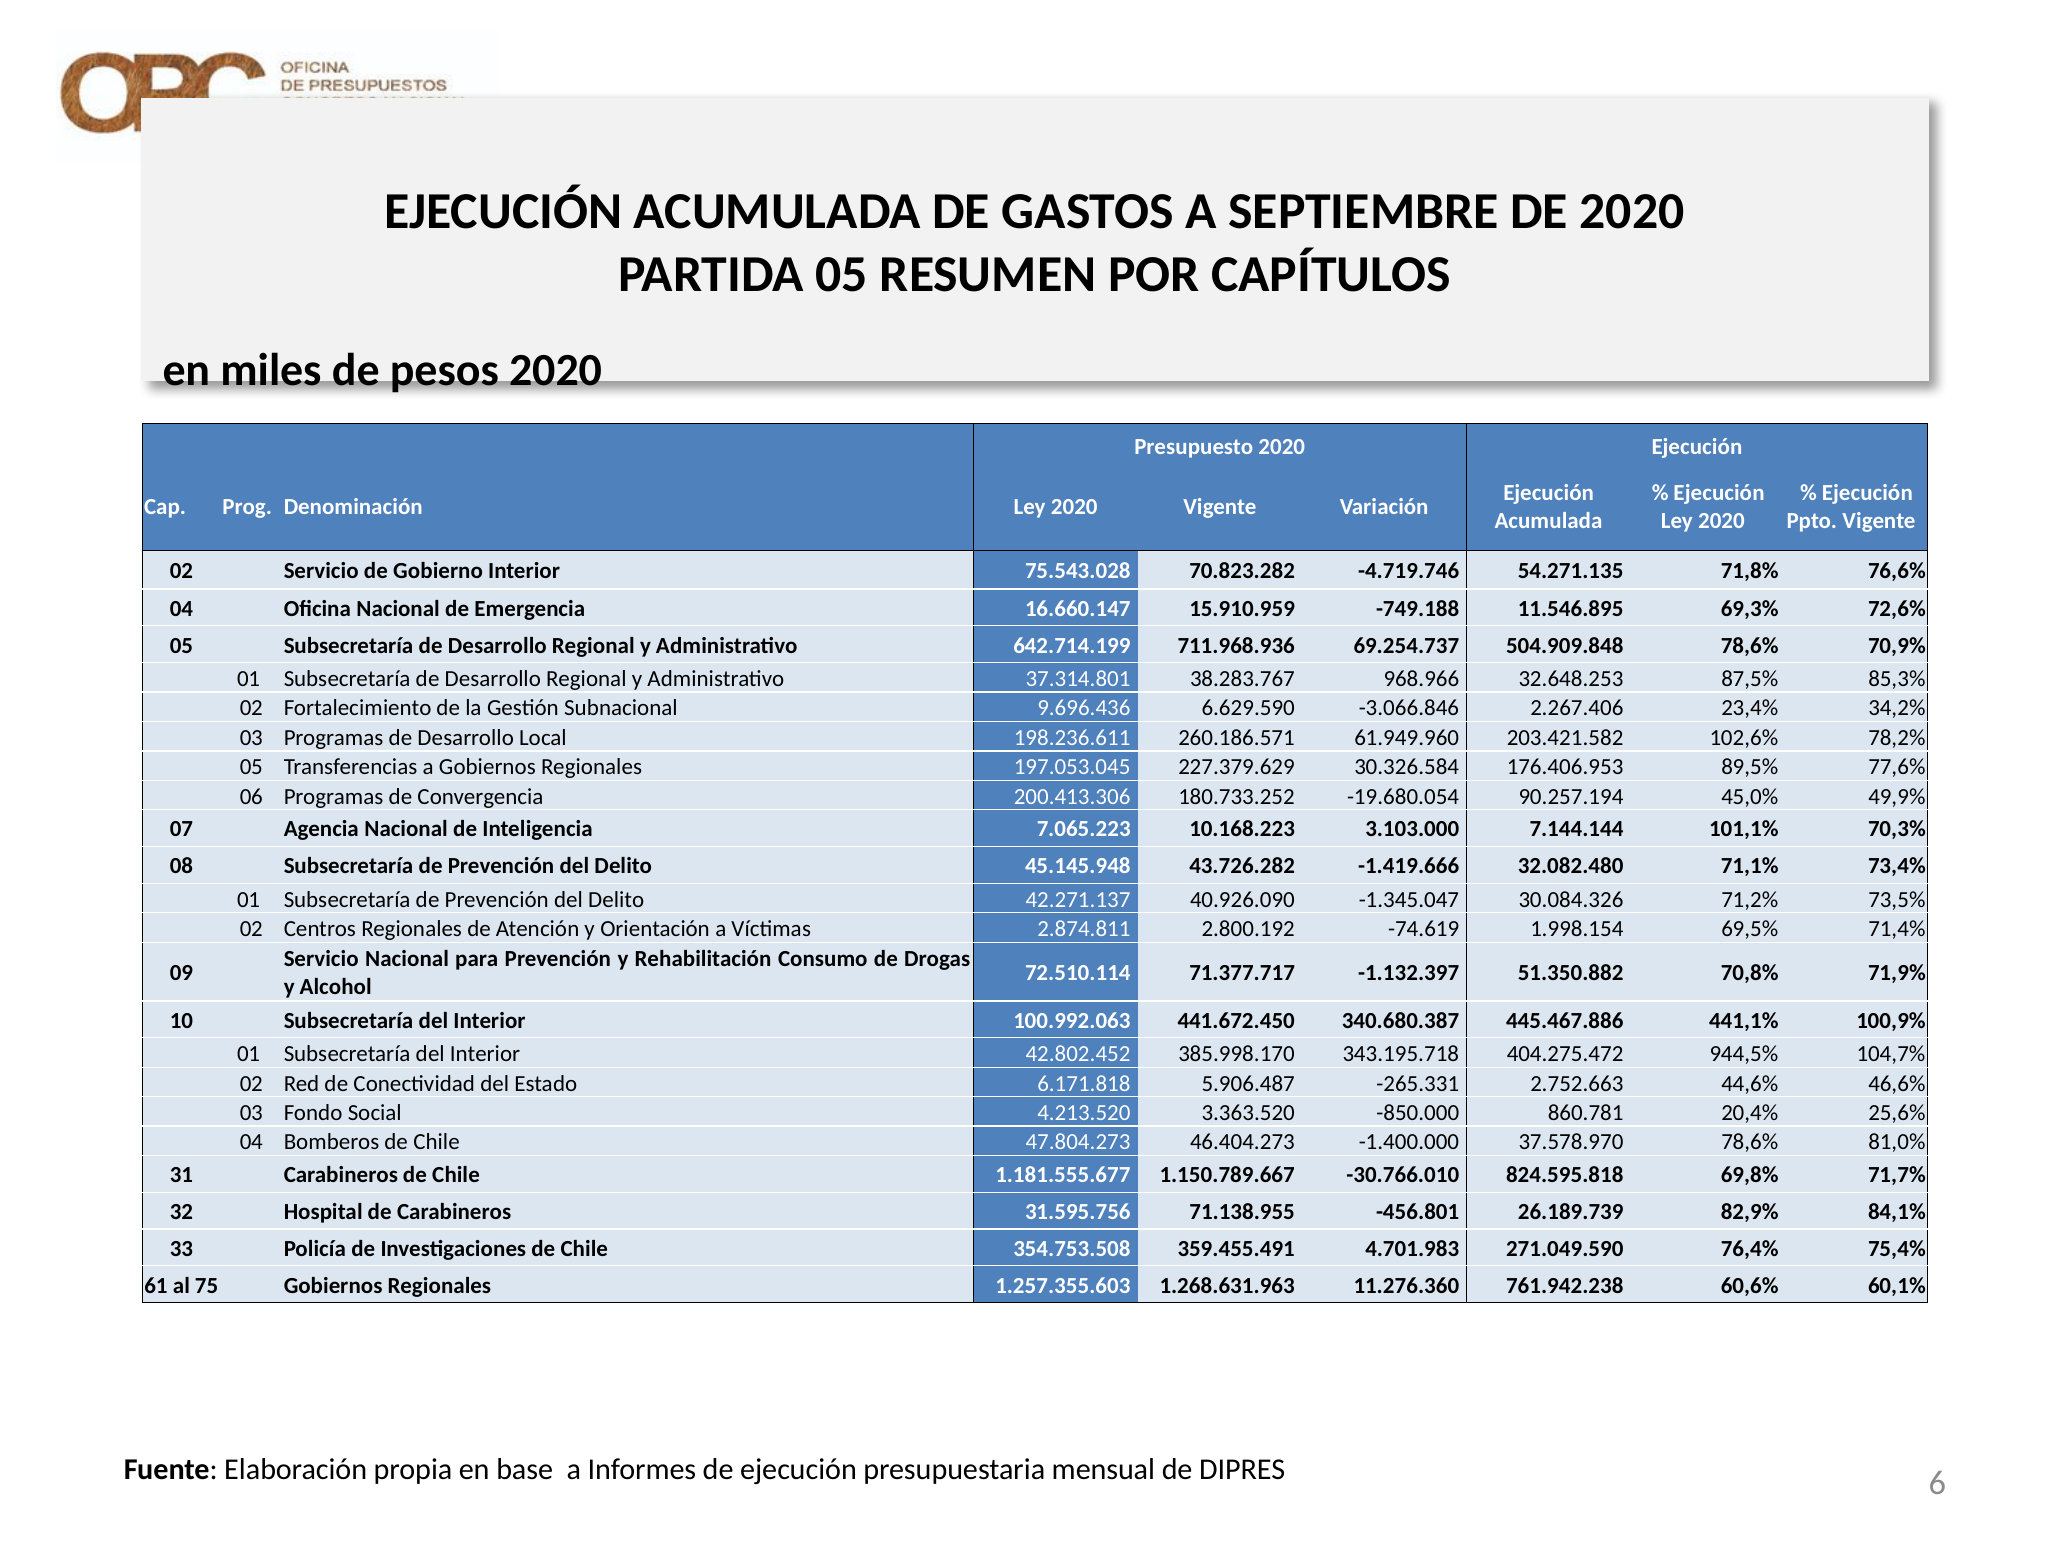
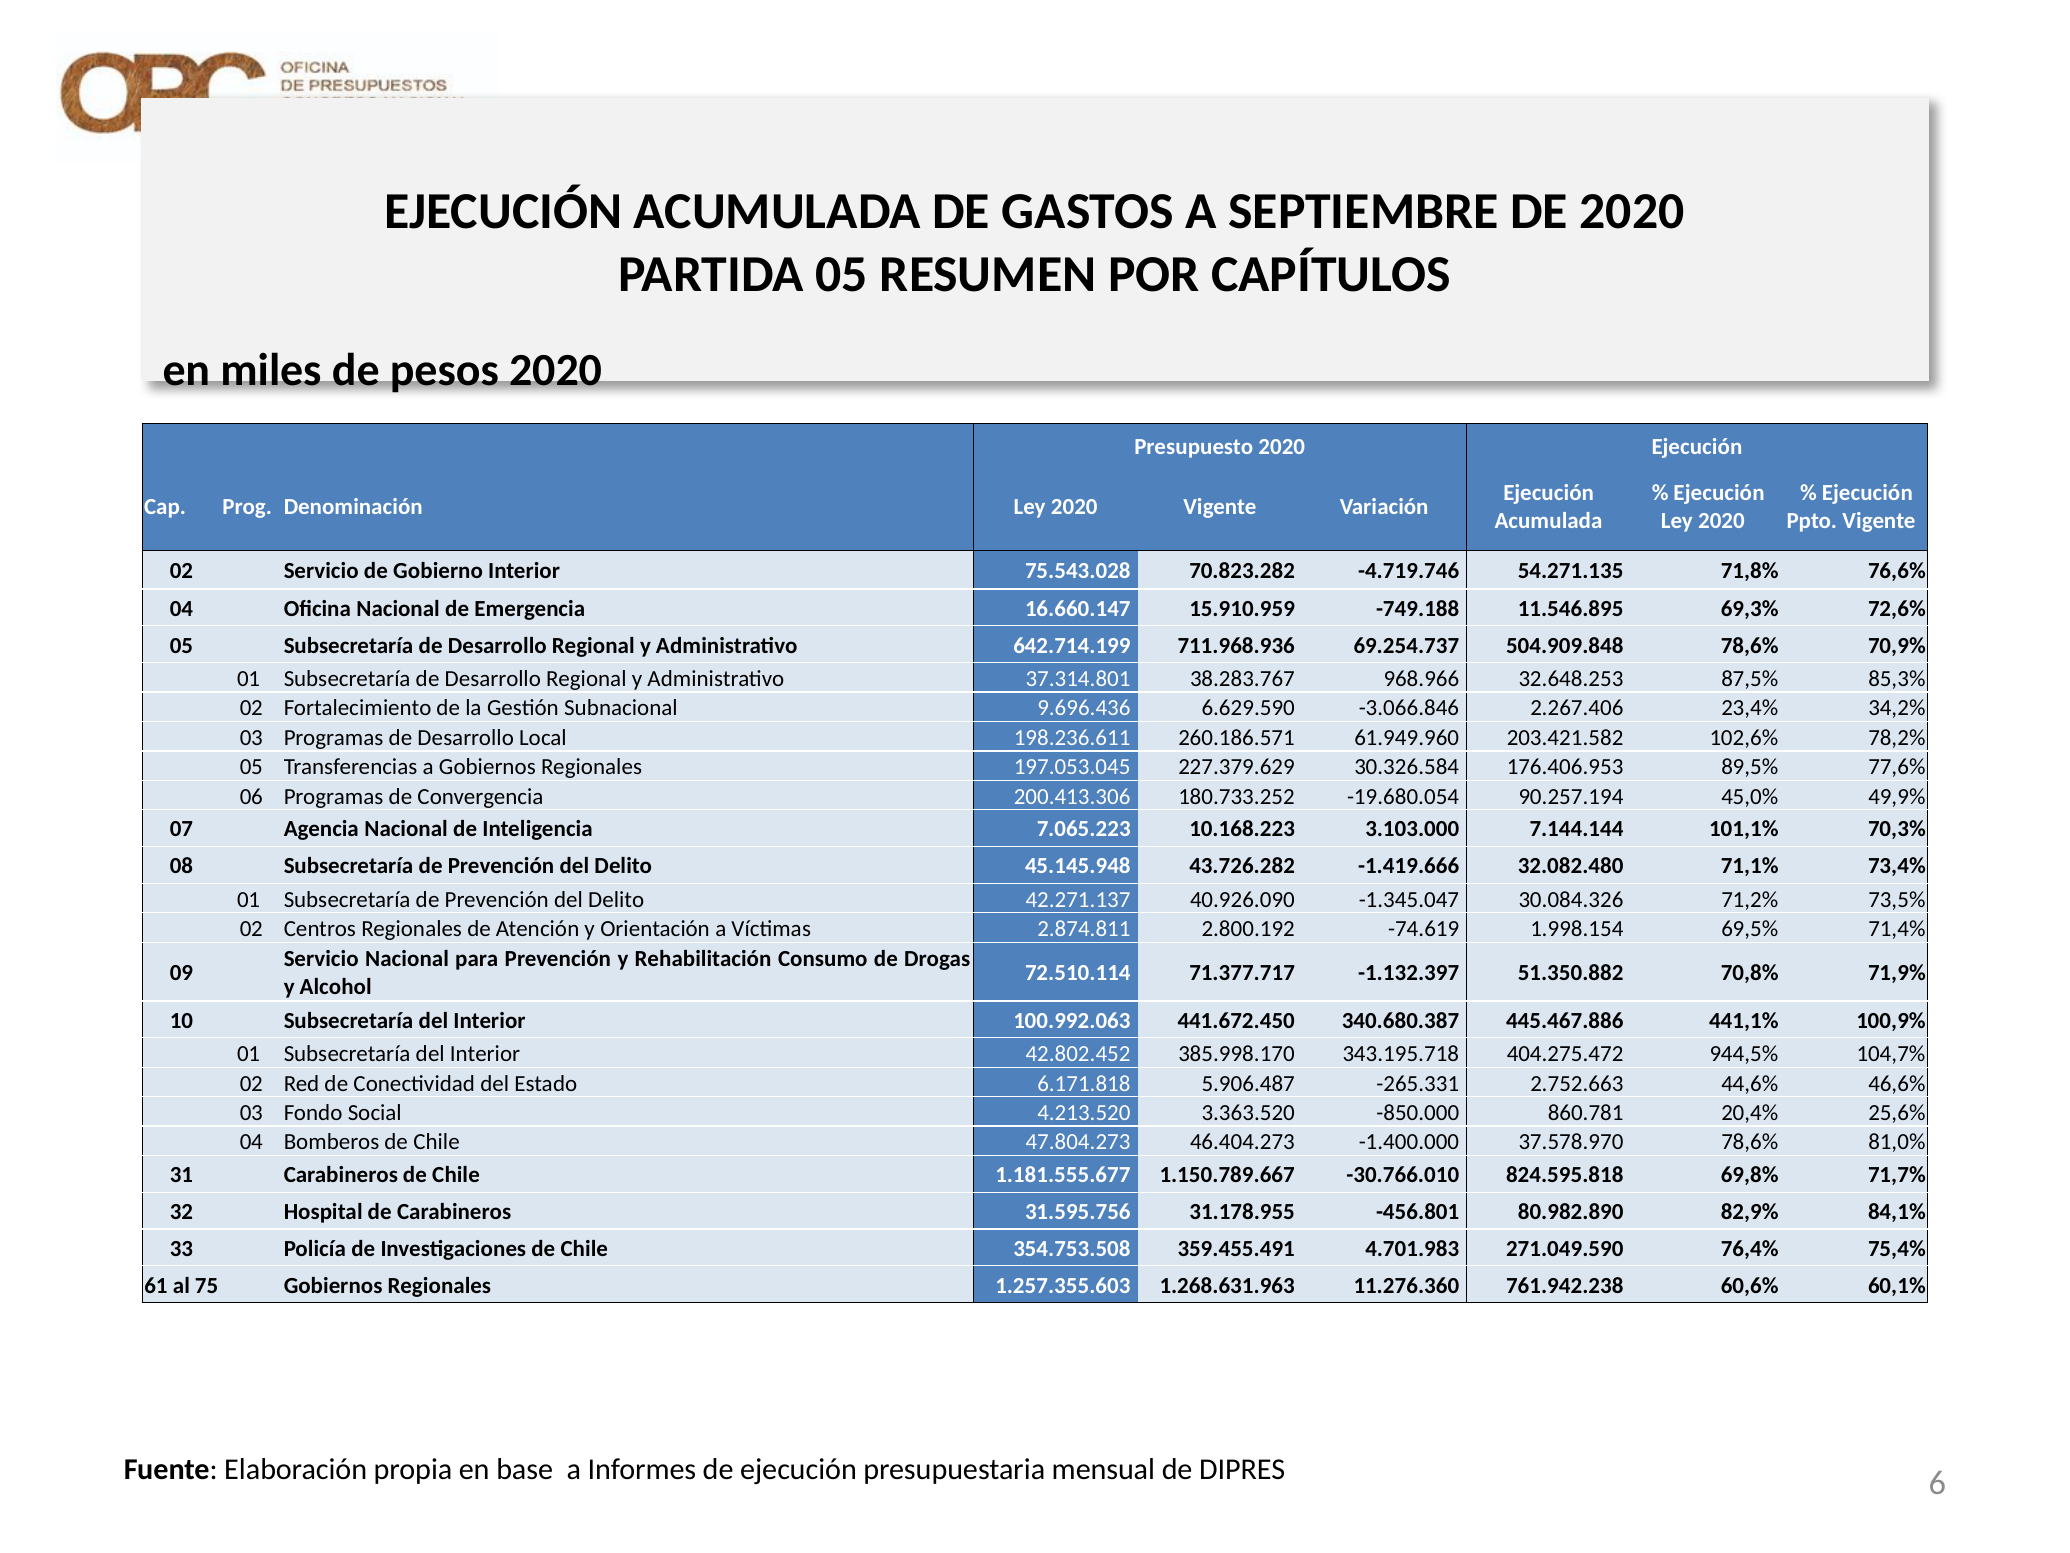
71.138.955: 71.138.955 -> 31.178.955 (1242, 1212)
26.189.739: 26.189.739 -> 80.982.890 (1571, 1212)
